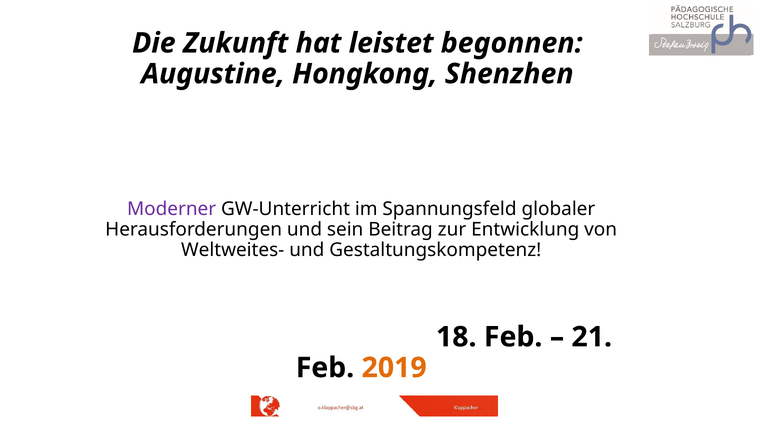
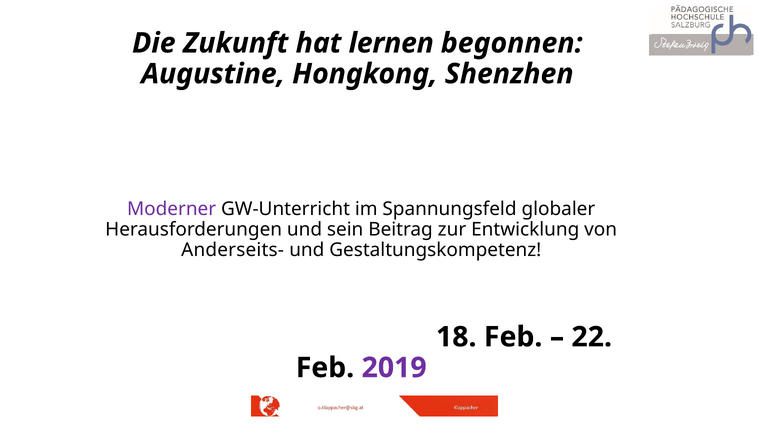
leistet: leistet -> lernen (391, 43)
Weltweites-: Weltweites- -> Anderseits- (233, 250)
21: 21 -> 22 (592, 337)
2019 colour: orange -> purple (394, 368)
